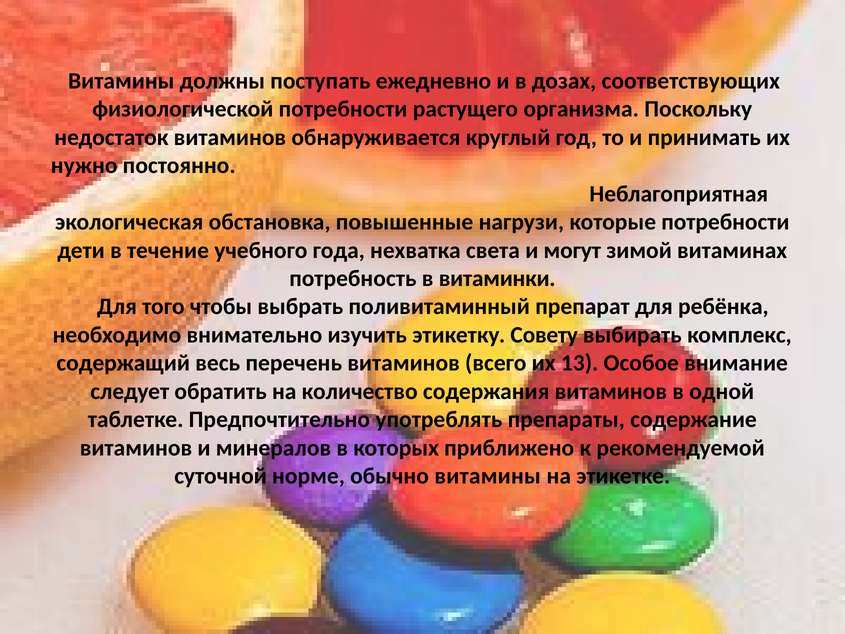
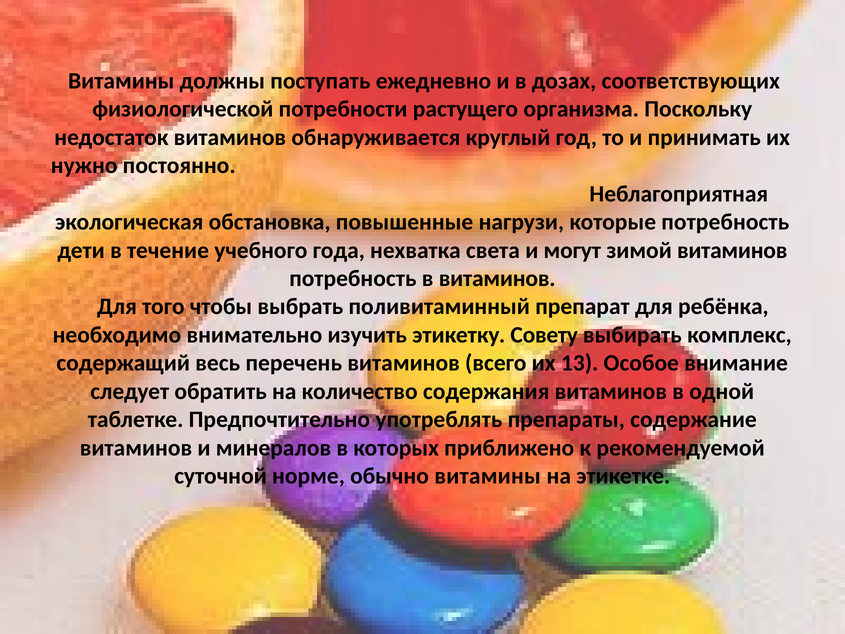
которые потребности: потребности -> потребность (725, 222)
зимой витаминах: витаминах -> витаминов (732, 250)
в витаминки: витаминки -> витаминов (497, 278)
